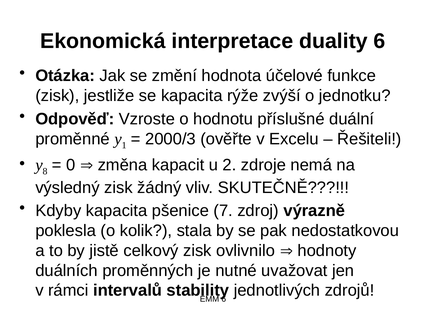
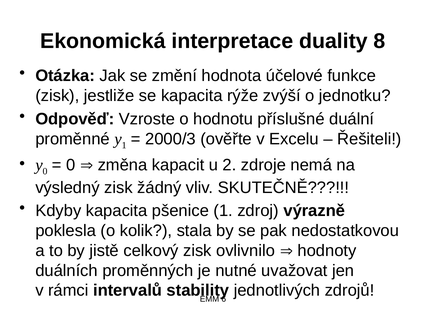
duality 6: 6 -> 8 (380, 41)
8: 8 -> 0 (45, 171)
pšenice 7: 7 -> 1 (223, 211)
